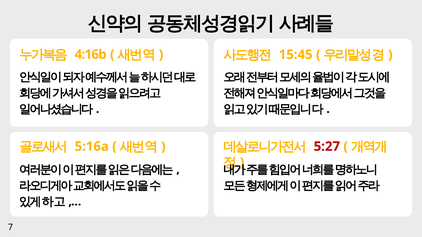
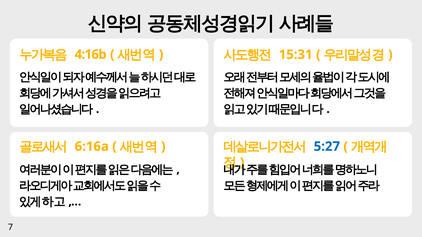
15:45: 15:45 -> 15:31 (296, 55)
5:16a: 5:16a -> 6:16a (92, 147)
5:27 colour: red -> blue (327, 147)
